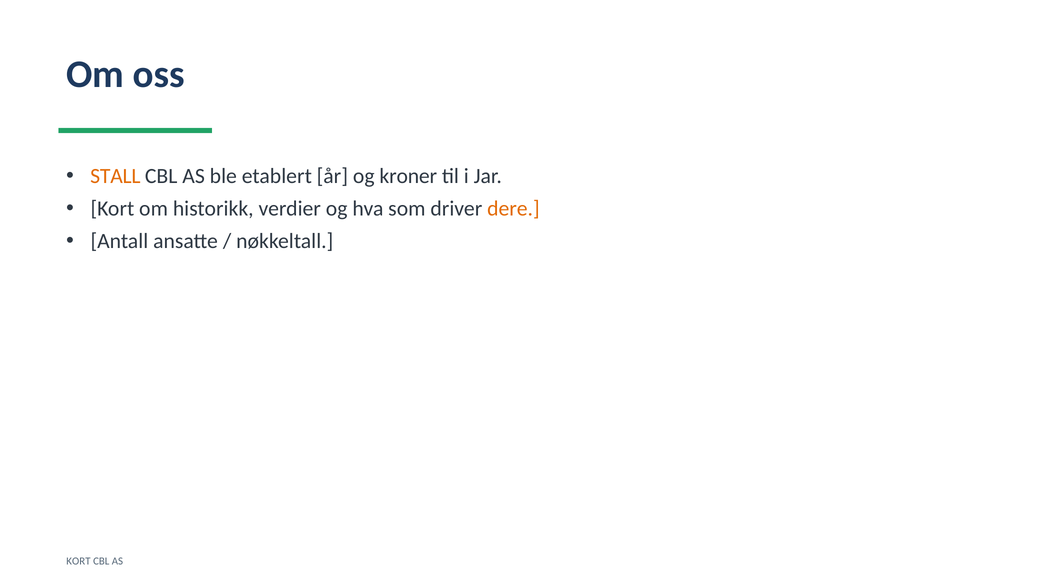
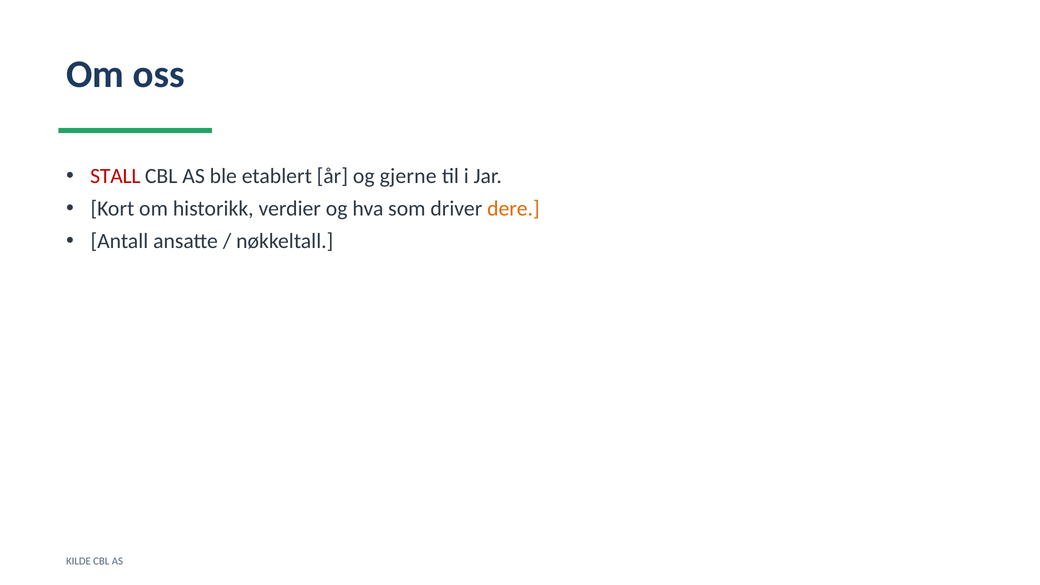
STALL colour: orange -> red (115, 176)
kroner: kroner -> gjerne (408, 176)
KORT: KORT -> KILDE (78, 561)
